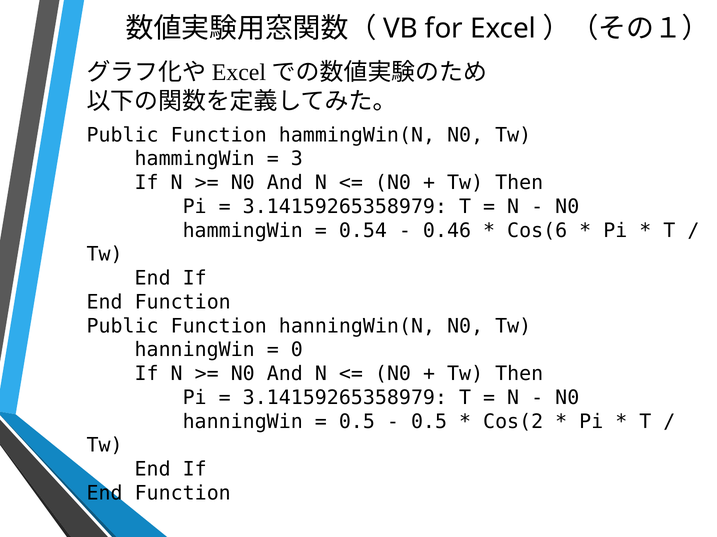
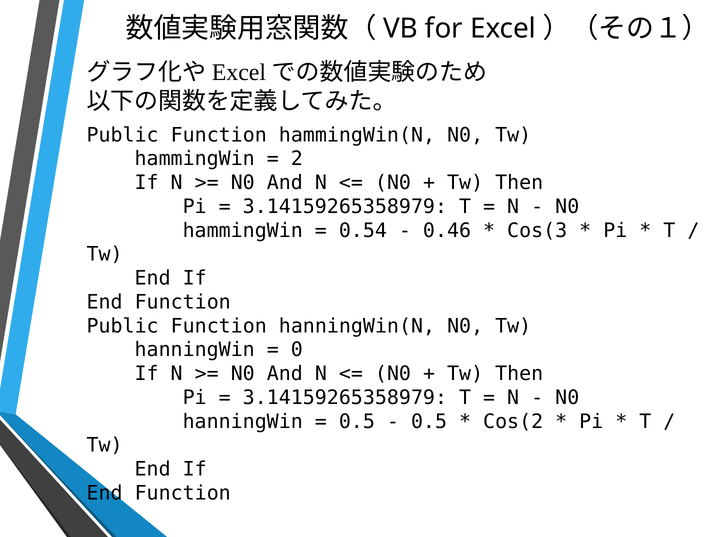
3: 3 -> 2 (297, 159)
Cos(6: Cos(6 -> Cos(3 (537, 231)
